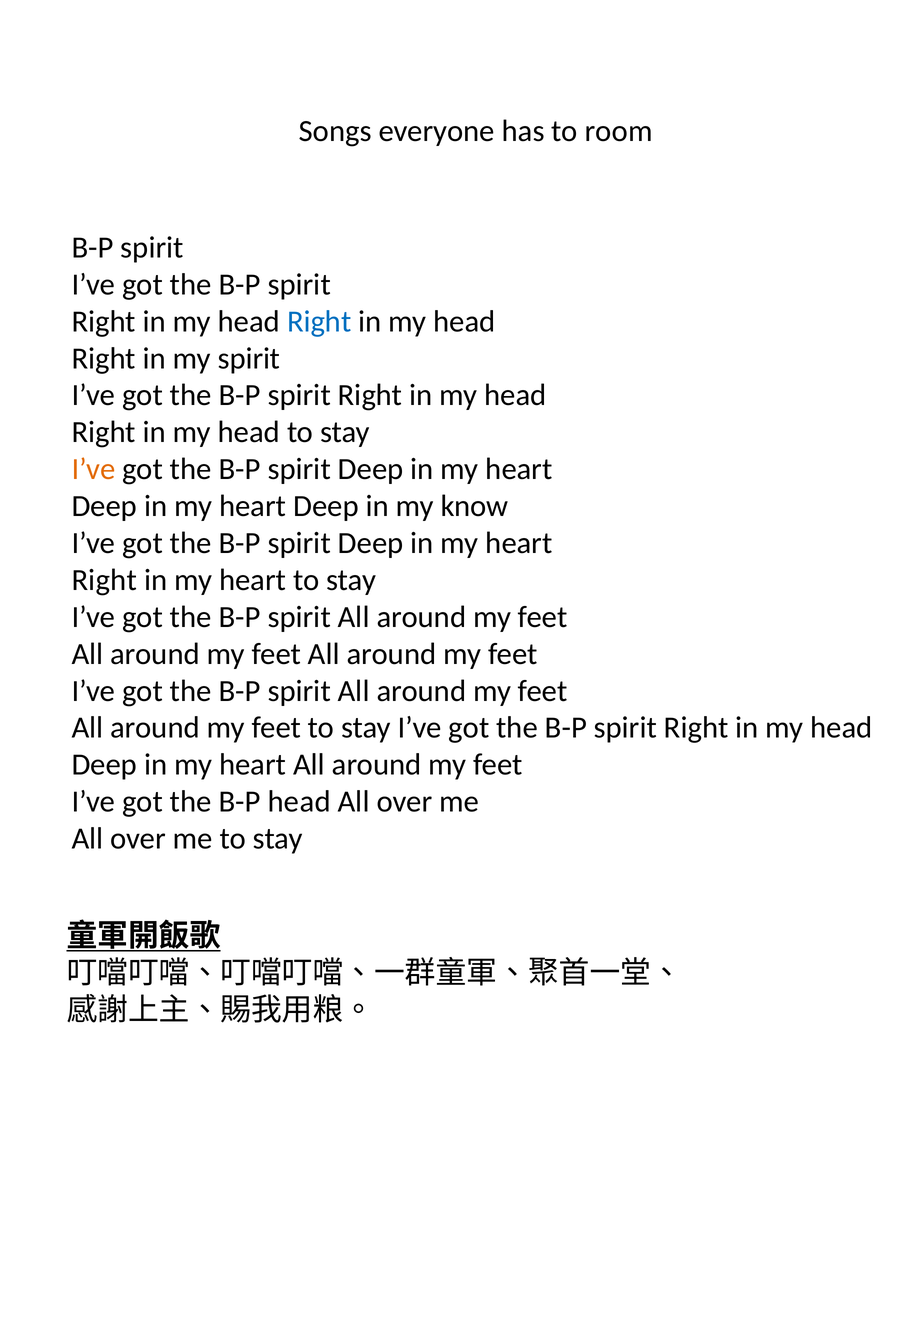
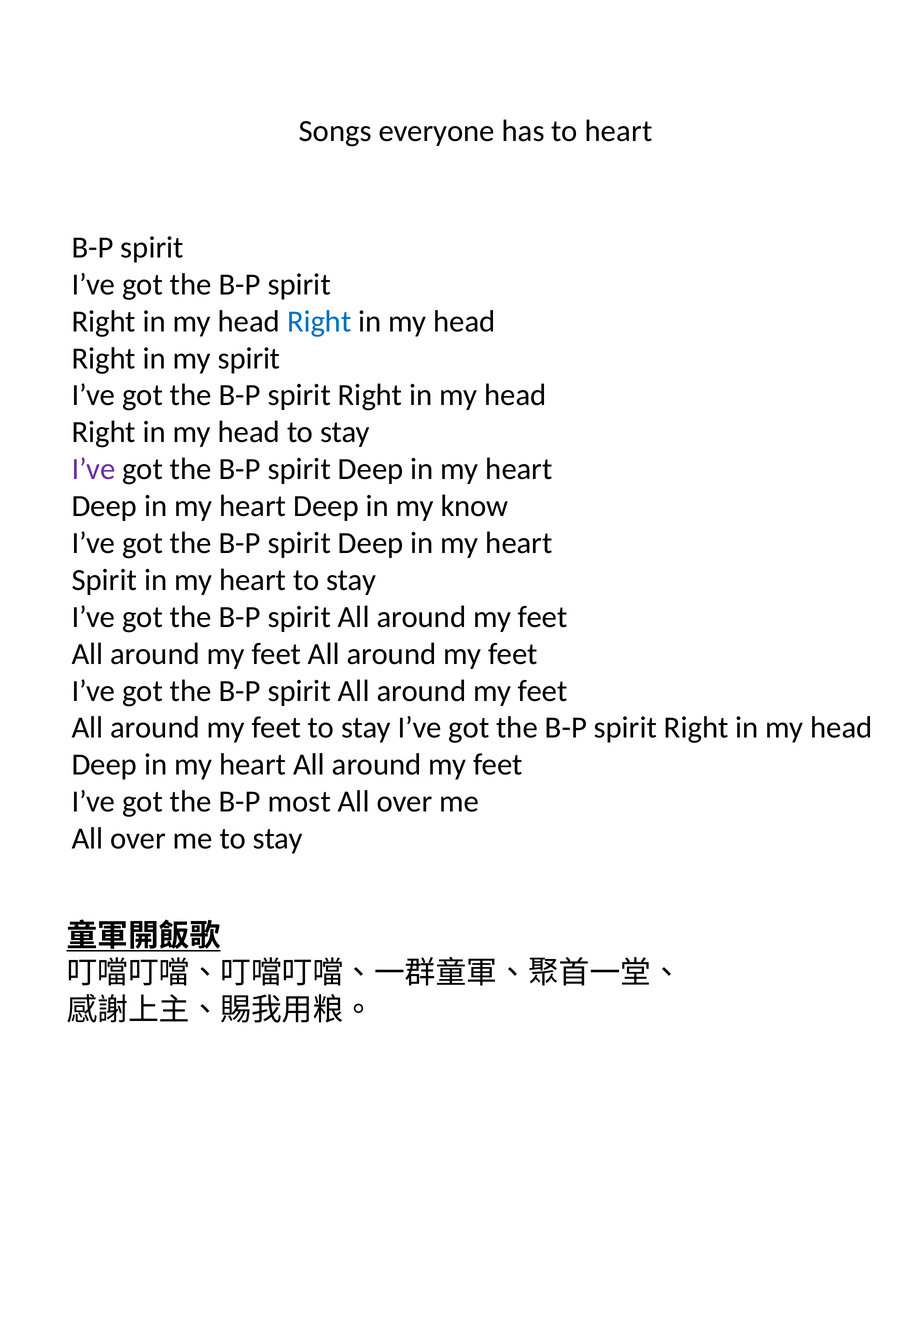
to room: room -> heart (619, 131)
I’ve colour: orange -> purple (93, 469)
Right: Right -> Spirit (104, 580)
B-P head: head -> most (299, 801)
